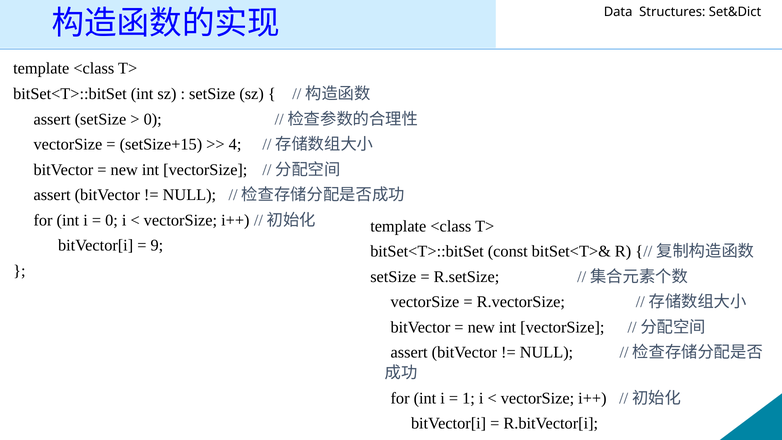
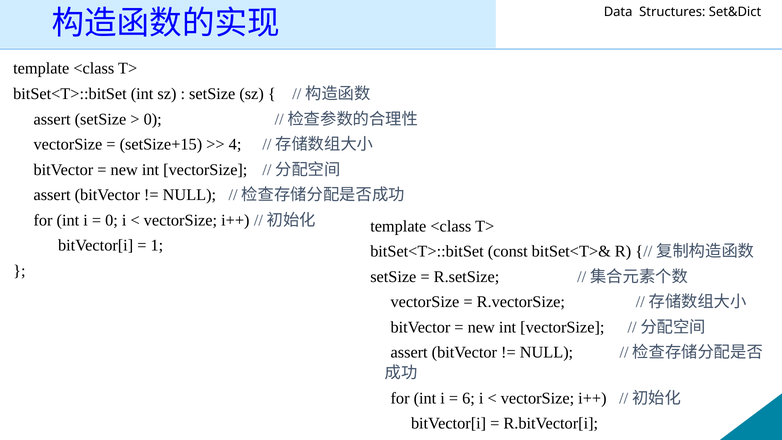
9: 9 -> 1 (157, 245)
1: 1 -> 6 (469, 398)
